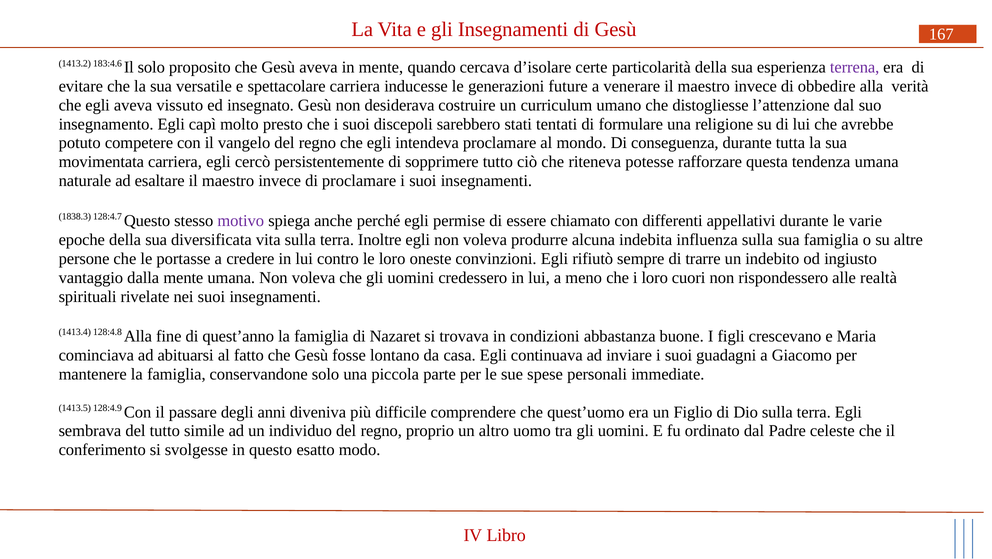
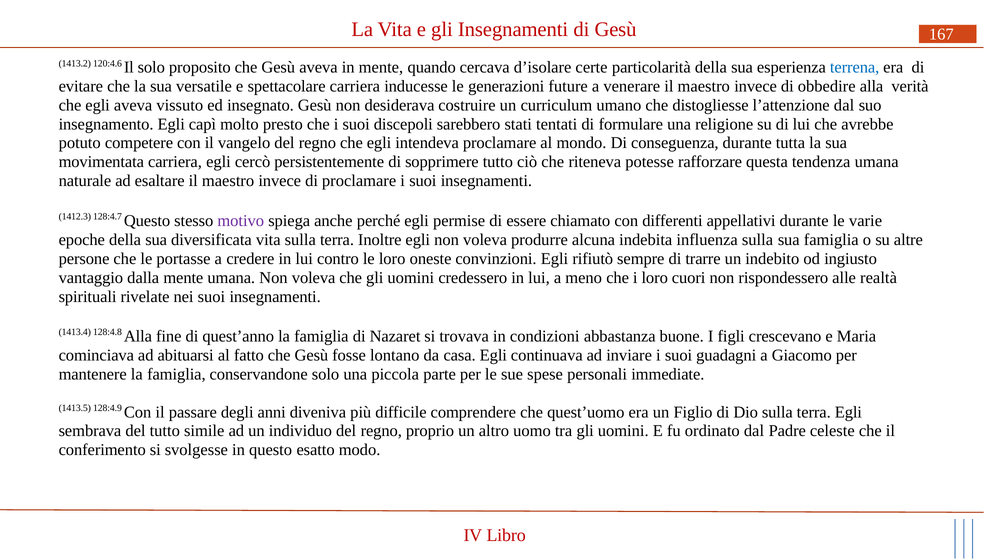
183:4.6: 183:4.6 -> 120:4.6 (108, 63)
terrena colour: purple -> blue (855, 67)
1838.3: 1838.3 -> 1412.3 (75, 217)
